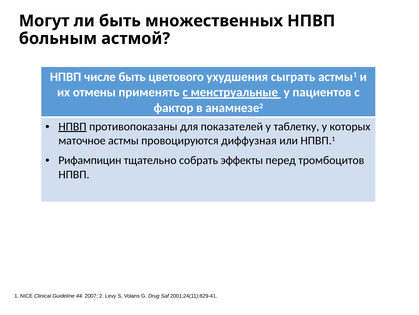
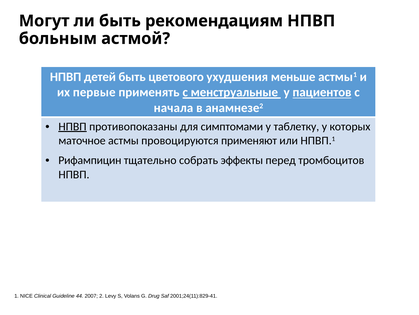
множественных: множественных -> рекомендациям (214, 21)
числе: числе -> детей (100, 77)
сыграть: сыграть -> меньше (293, 77)
отмены: отмены -> первые (94, 92)
пациентов underline: none -> present (322, 92)
фактор: фактор -> начала (173, 108)
показателей: показателей -> симптомами (232, 126)
диффузная: диффузная -> применяют (249, 140)
